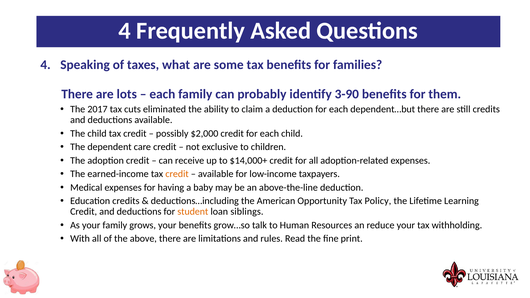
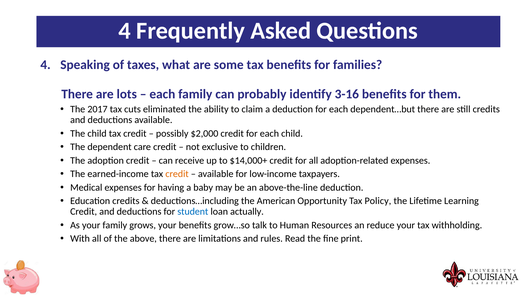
3-90: 3-90 -> 3-16 (347, 94)
student colour: orange -> blue (193, 212)
siblings: siblings -> actually (247, 212)
